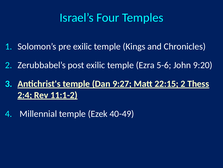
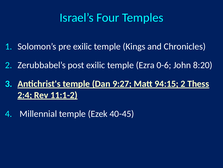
5-6: 5-6 -> 0-6 (164, 65)
9:20: 9:20 -> 8:20 (203, 65)
22:15: 22:15 -> 94:15 (167, 84)
40-49: 40-49 -> 40-45 (122, 113)
